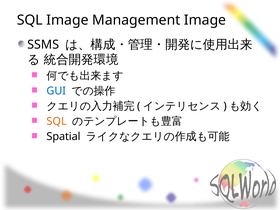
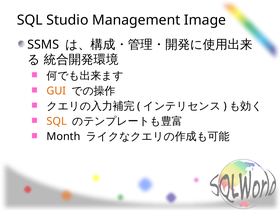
SQL Image: Image -> Studio (67, 20)
GUI colour: blue -> orange (56, 91)
Spatial: Spatial -> Month (64, 137)
